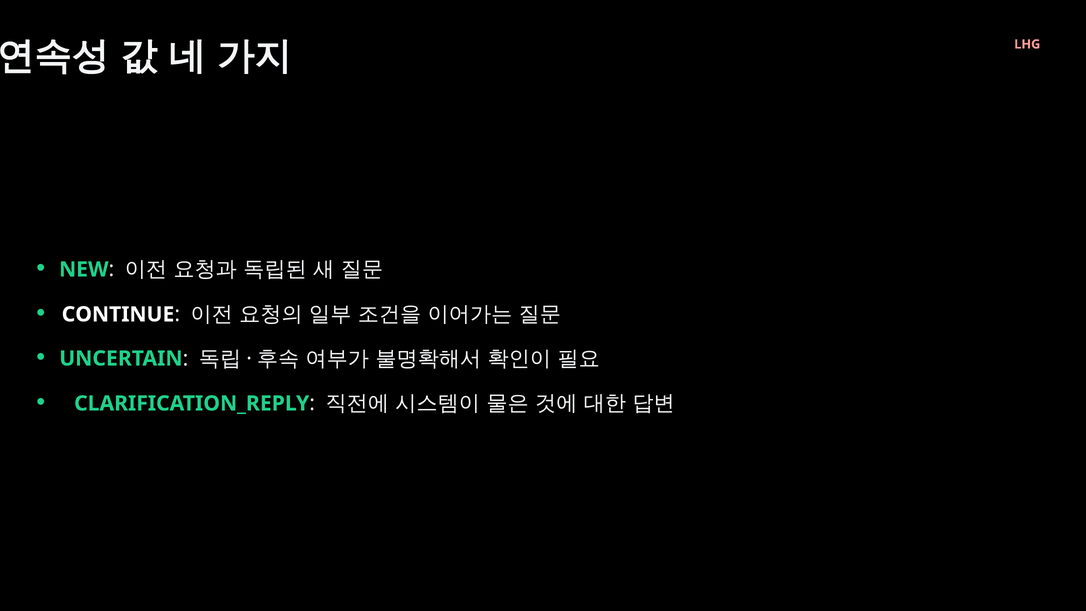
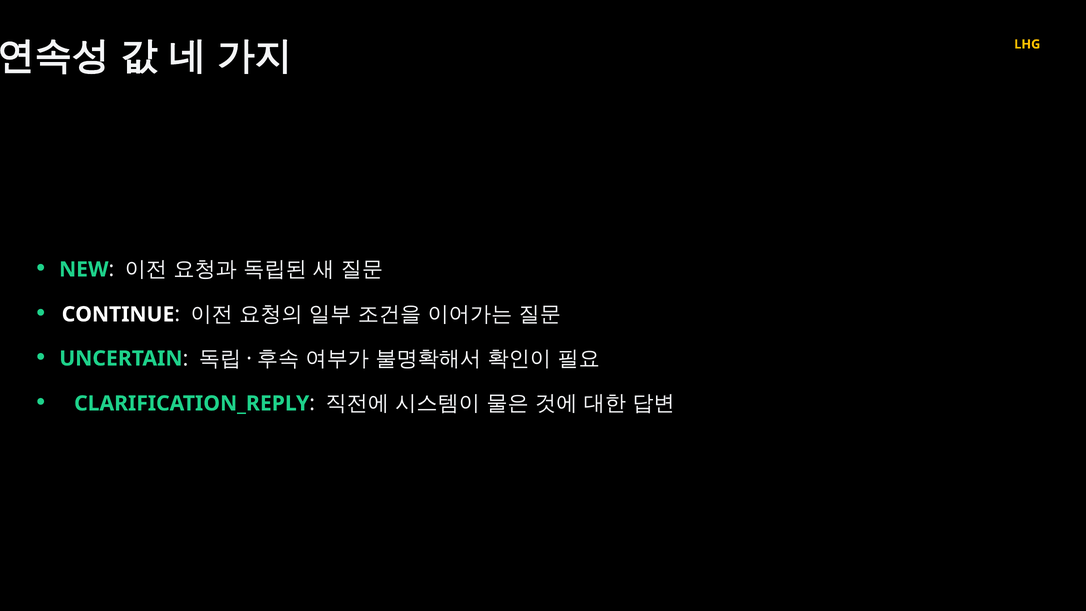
LHG colour: pink -> yellow (1027, 44)
